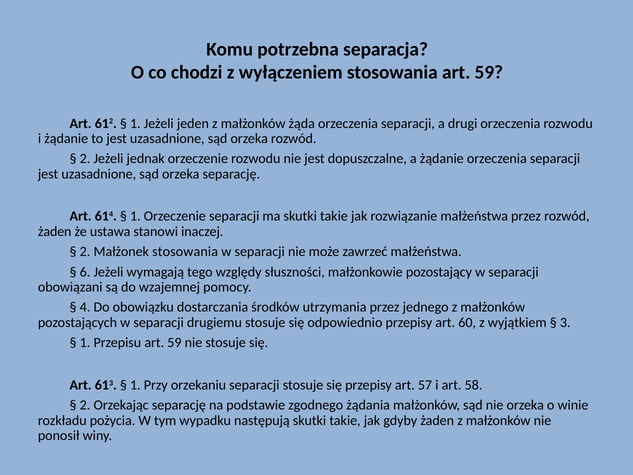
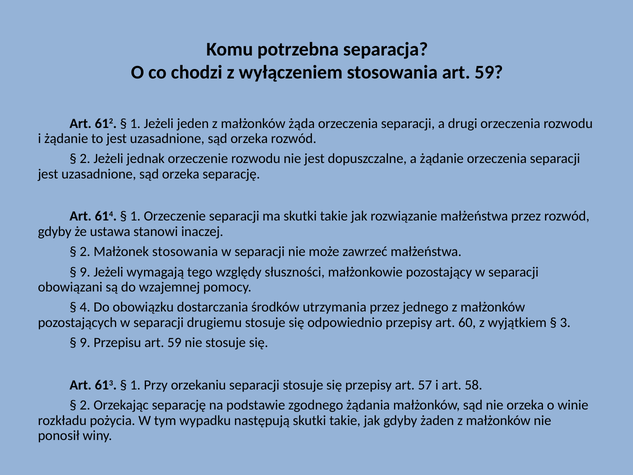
żaden: żaden -> gdyby (55, 231)
6: 6 -> 9 (85, 272)
1: 1 -> 9 (85, 343)
